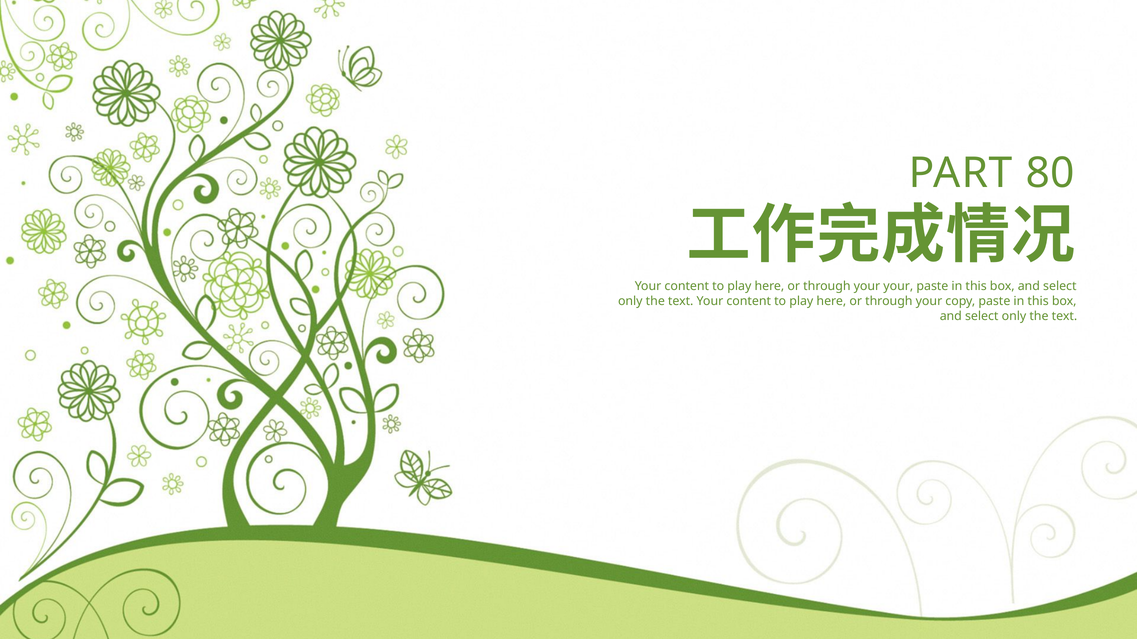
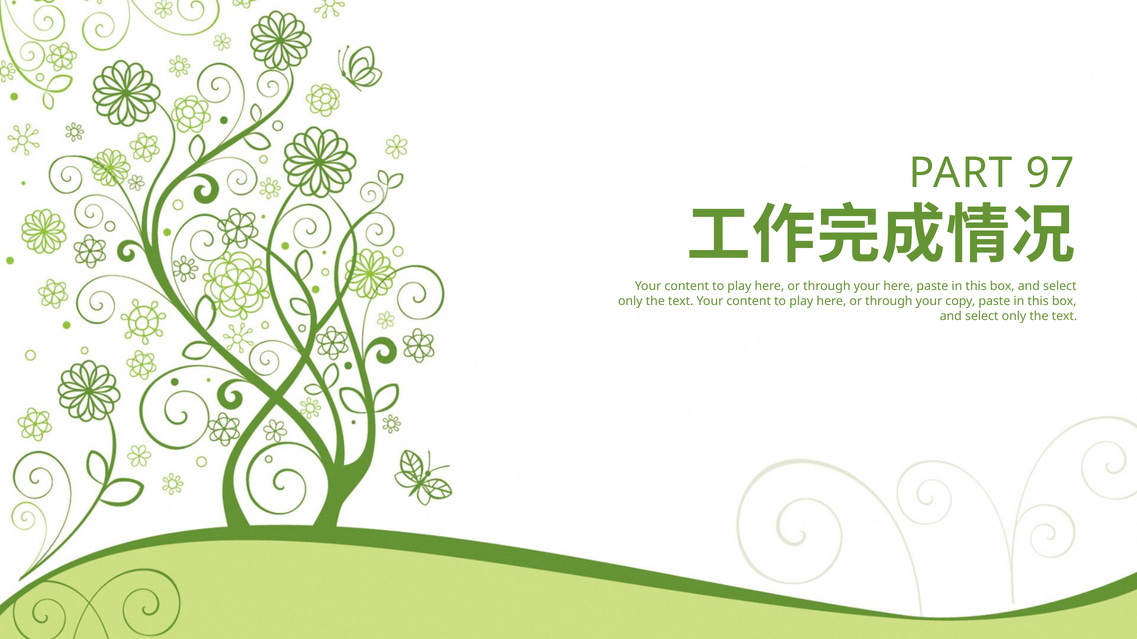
80: 80 -> 97 (1050, 173)
your your: your -> here (898, 286)
